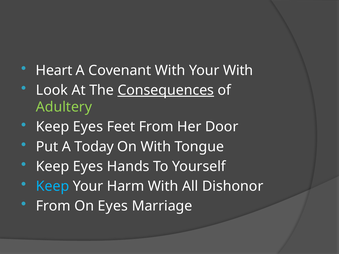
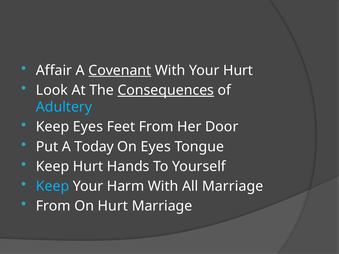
Heart: Heart -> Affair (54, 70)
Covenant underline: none -> present (120, 70)
Your With: With -> Hurt (238, 70)
Adultery colour: light green -> light blue (64, 107)
On With: With -> Eyes (156, 147)
Eyes: Eyes -> Hurt (88, 167)
All Dishonor: Dishonor -> Marriage (233, 186)
On Eyes: Eyes -> Hurt (113, 206)
